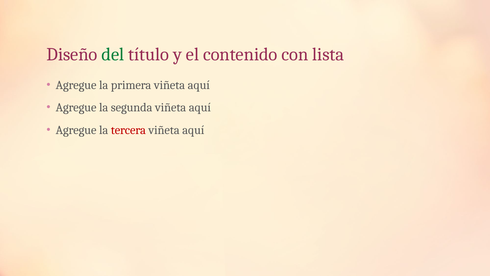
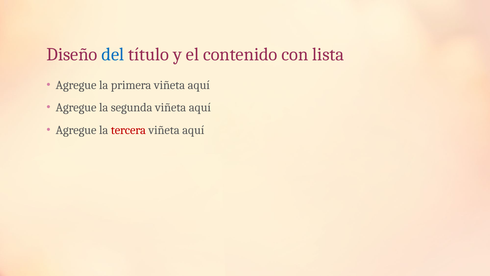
del colour: green -> blue (113, 54)
